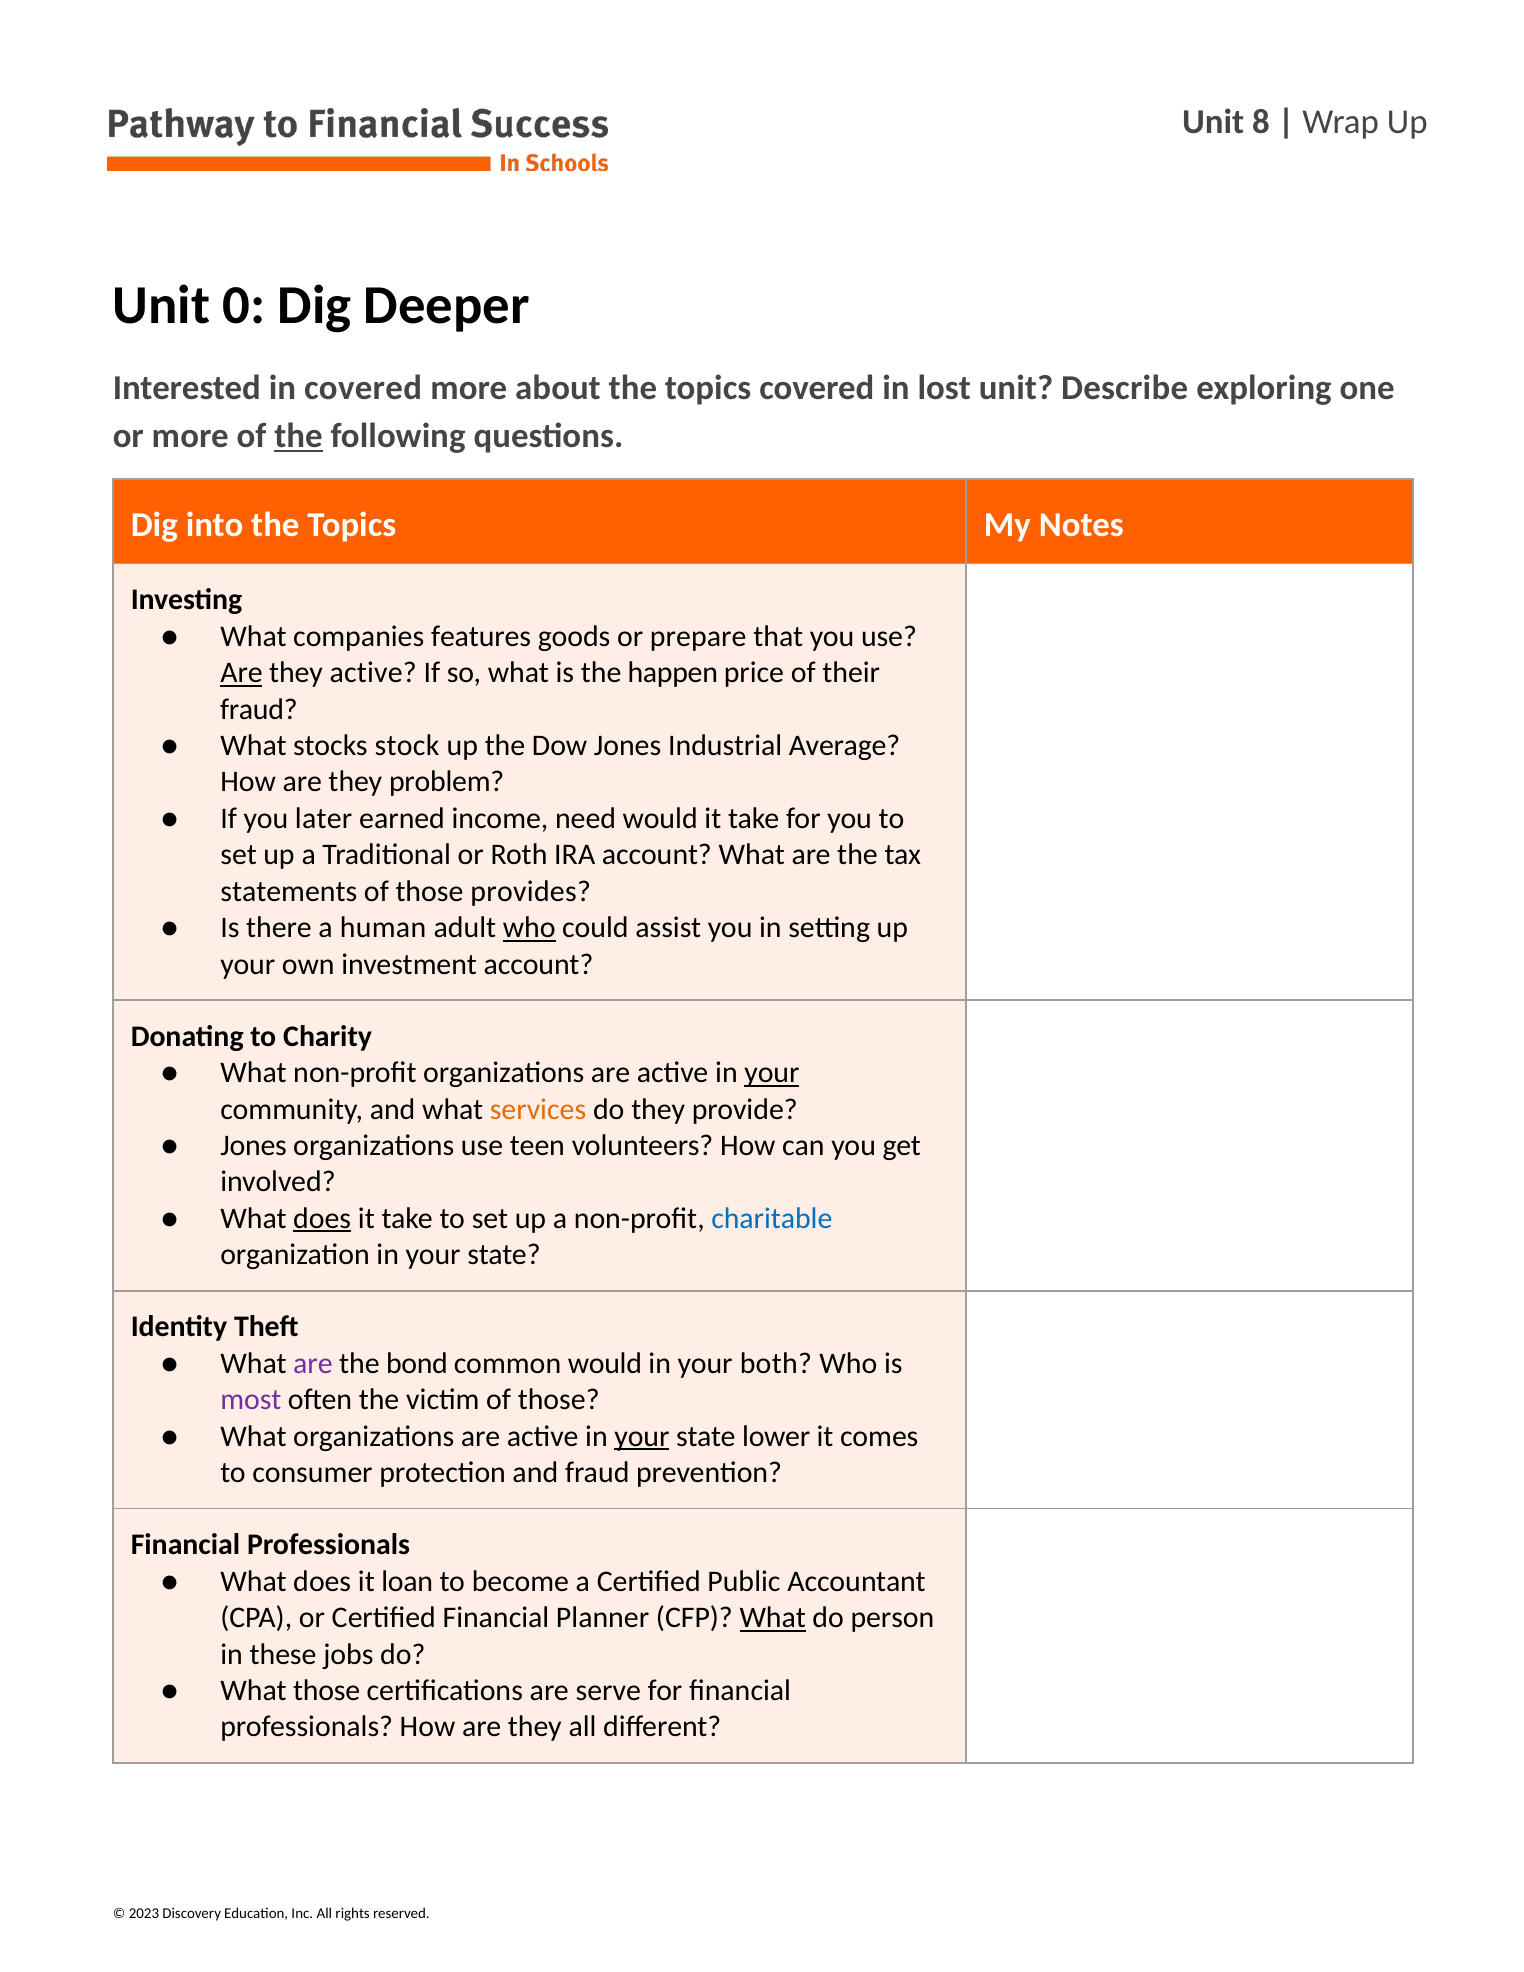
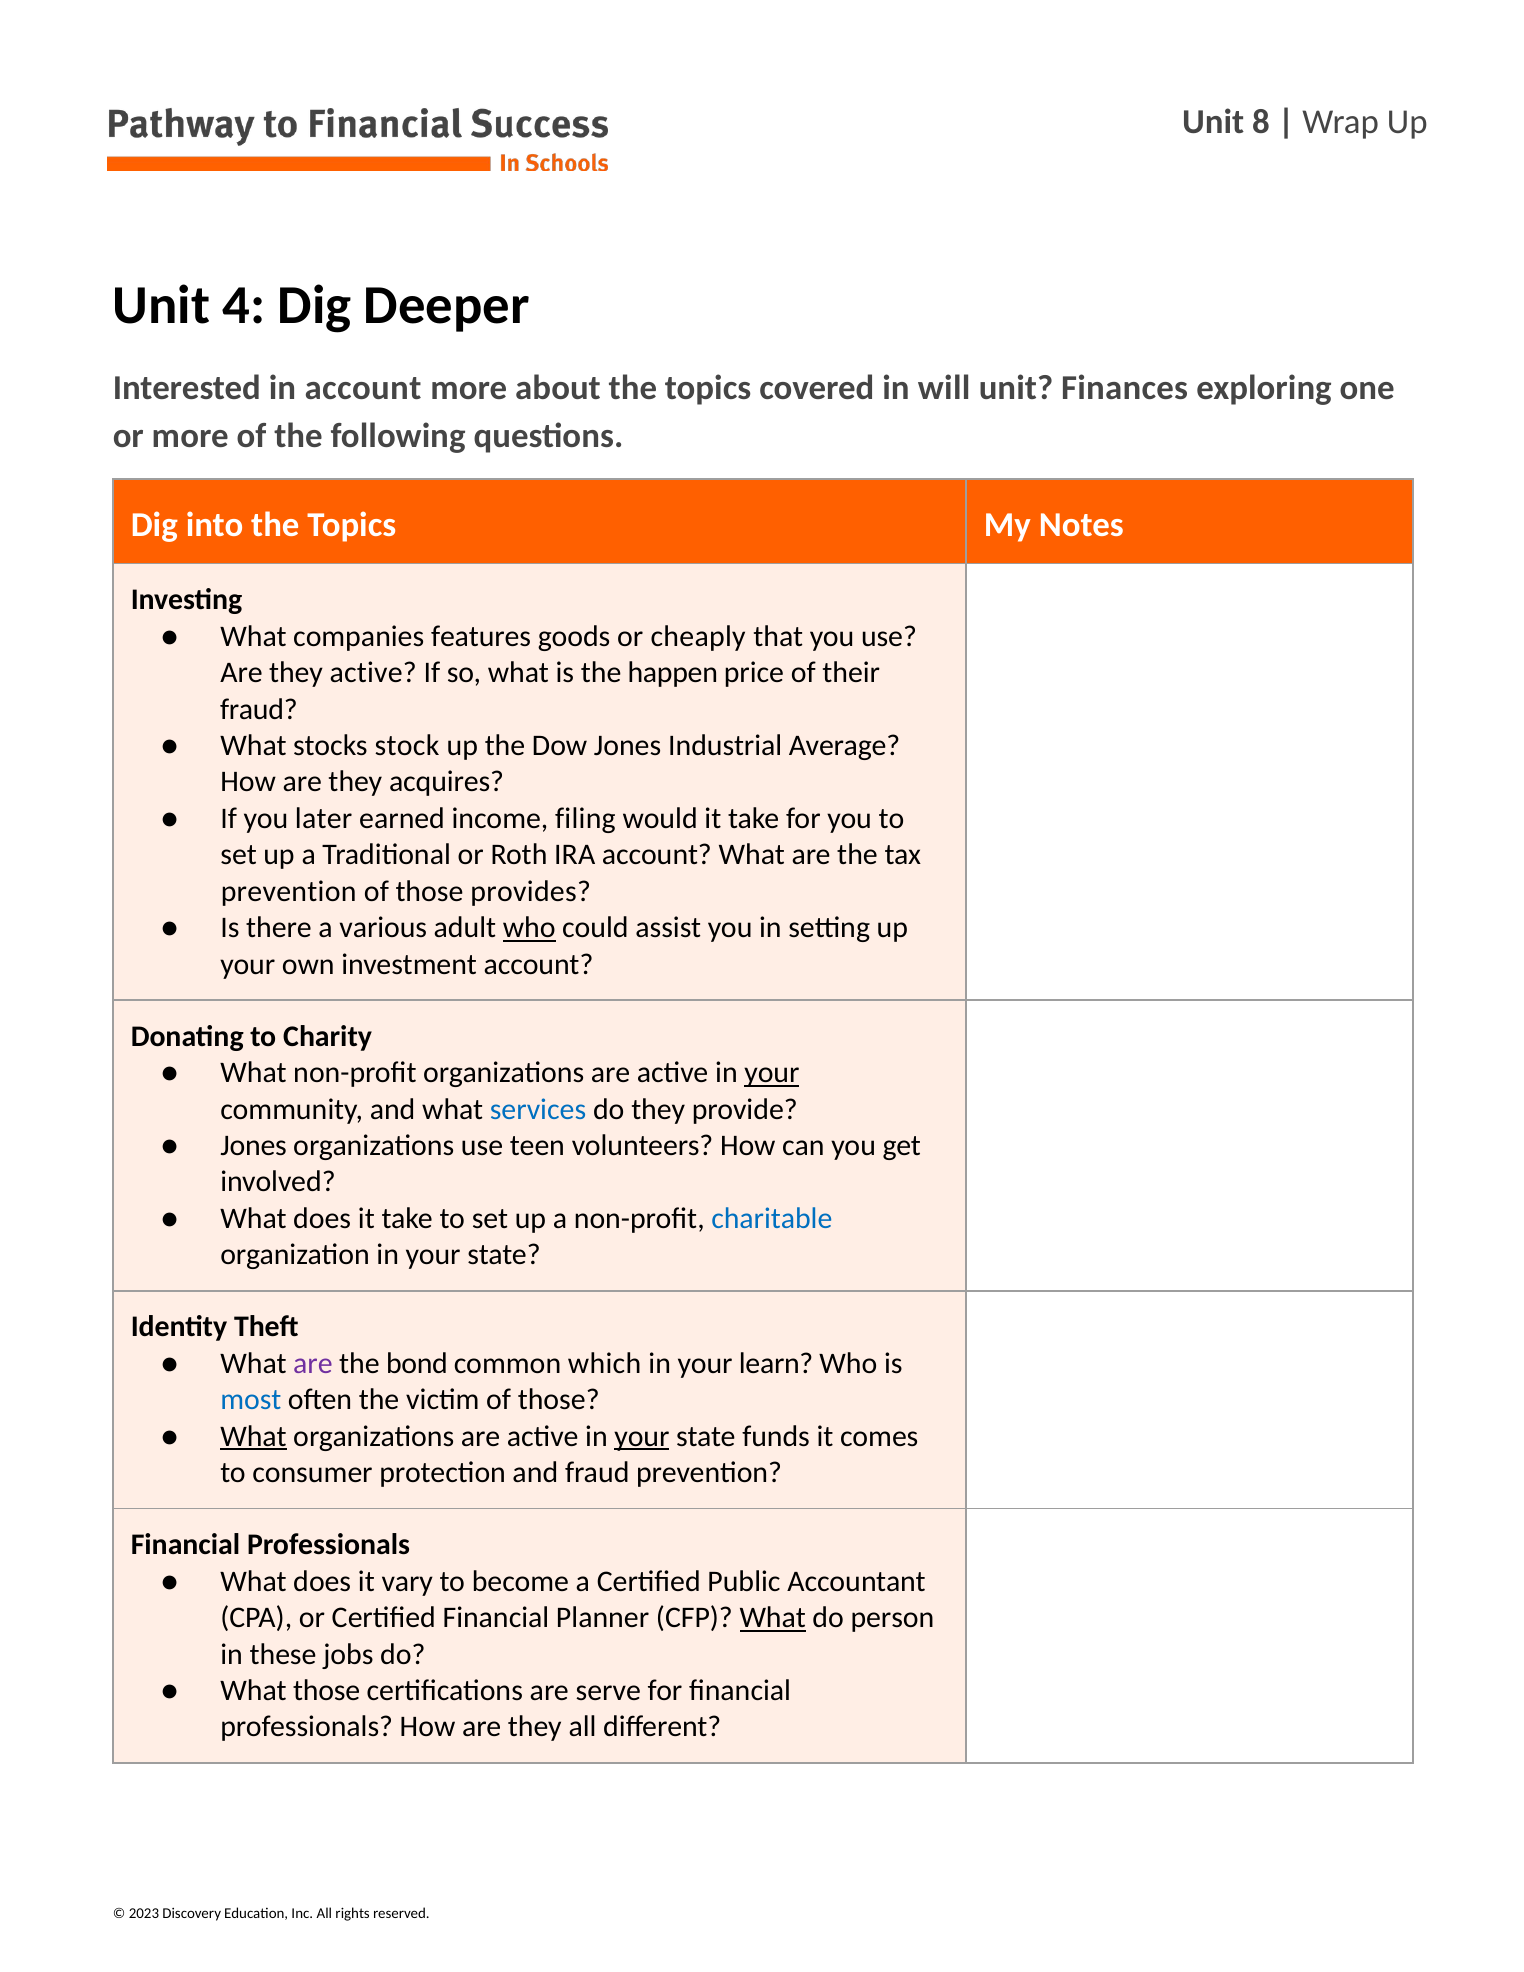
0: 0 -> 4 (244, 306)
in covered: covered -> account (363, 388)
lost: lost -> will (944, 388)
Describe: Describe -> Finances (1125, 388)
the underline: present -> none (299, 436)
prepare: prepare -> cheaply (698, 637)
Are underline: present -> none (242, 673)
problem: problem -> acquires (447, 782)
need: need -> filing (585, 819)
statements: statements -> prevention (289, 891)
human: human -> various (383, 928)
services colour: orange -> blue (538, 1109)
does underline: present -> none (322, 1219)
common would: would -> which (605, 1364)
both: both -> learn (776, 1364)
most colour: purple -> blue (251, 1400)
What underline: none -> present (254, 1437)
lower: lower -> funds (776, 1437)
loan: loan -> vary (407, 1582)
